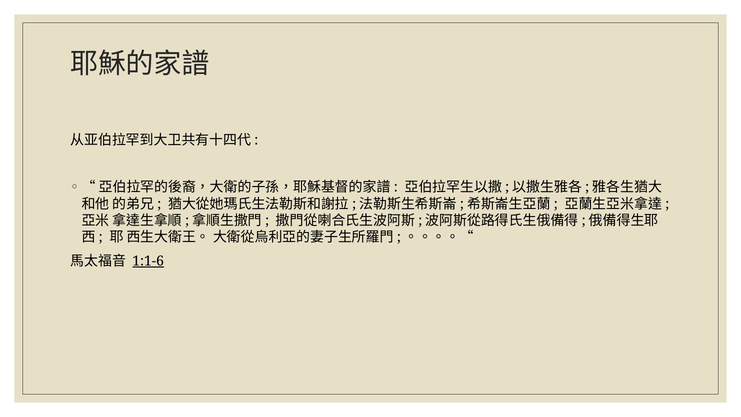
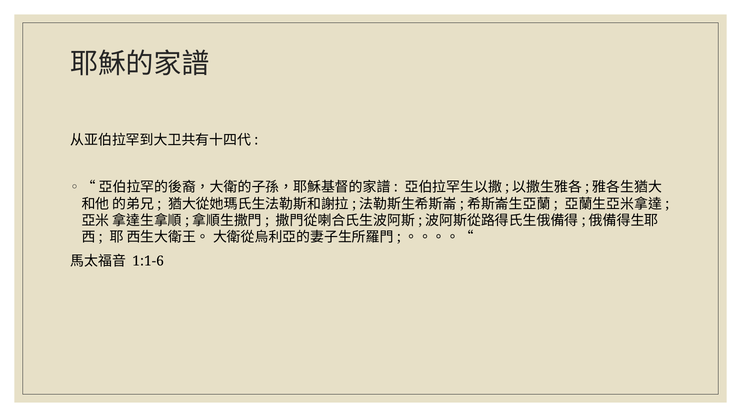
1:1-6 underline: present -> none (148, 261)
